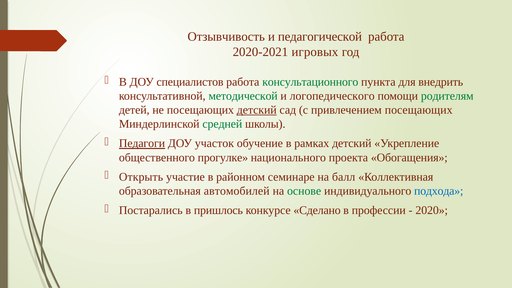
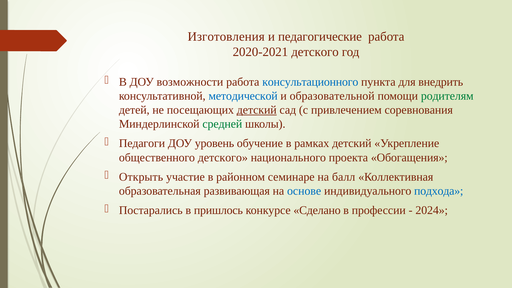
Отзывчивость: Отзывчивость -> Изготовления (226, 37)
педагогической: педагогической -> педагогические (320, 37)
2020-2021 игровых: игровых -> детского (315, 52)
специалистов: специалистов -> возможности (190, 82)
консультационного colour: green -> blue (310, 82)
методической colour: green -> blue (243, 96)
логопедического: логопедического -> образовательной (332, 96)
привлечением посещающих: посещающих -> соревнования (419, 110)
Педагоги underline: present -> none (142, 143)
участок: участок -> уровень (214, 143)
общественного прогулке: прогулке -> детского (223, 158)
автомобилей: автомобилей -> развивающая (237, 191)
основе colour: green -> blue (304, 191)
2020: 2020 -> 2024 (432, 210)
